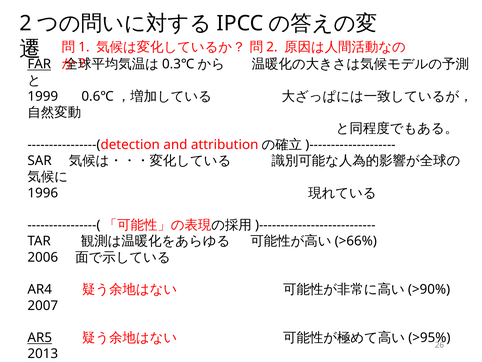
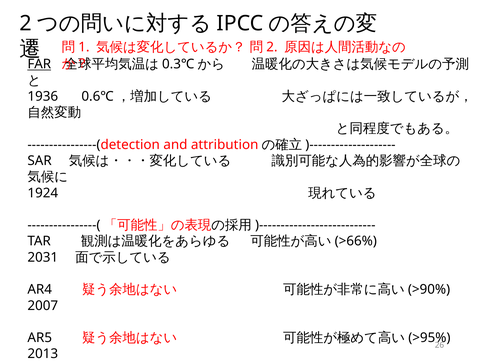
1999: 1999 -> 1936 (43, 96)
1996: 1996 -> 1924 (43, 193)
2006: 2006 -> 2031 (43, 257)
AR5 underline: present -> none (40, 337)
